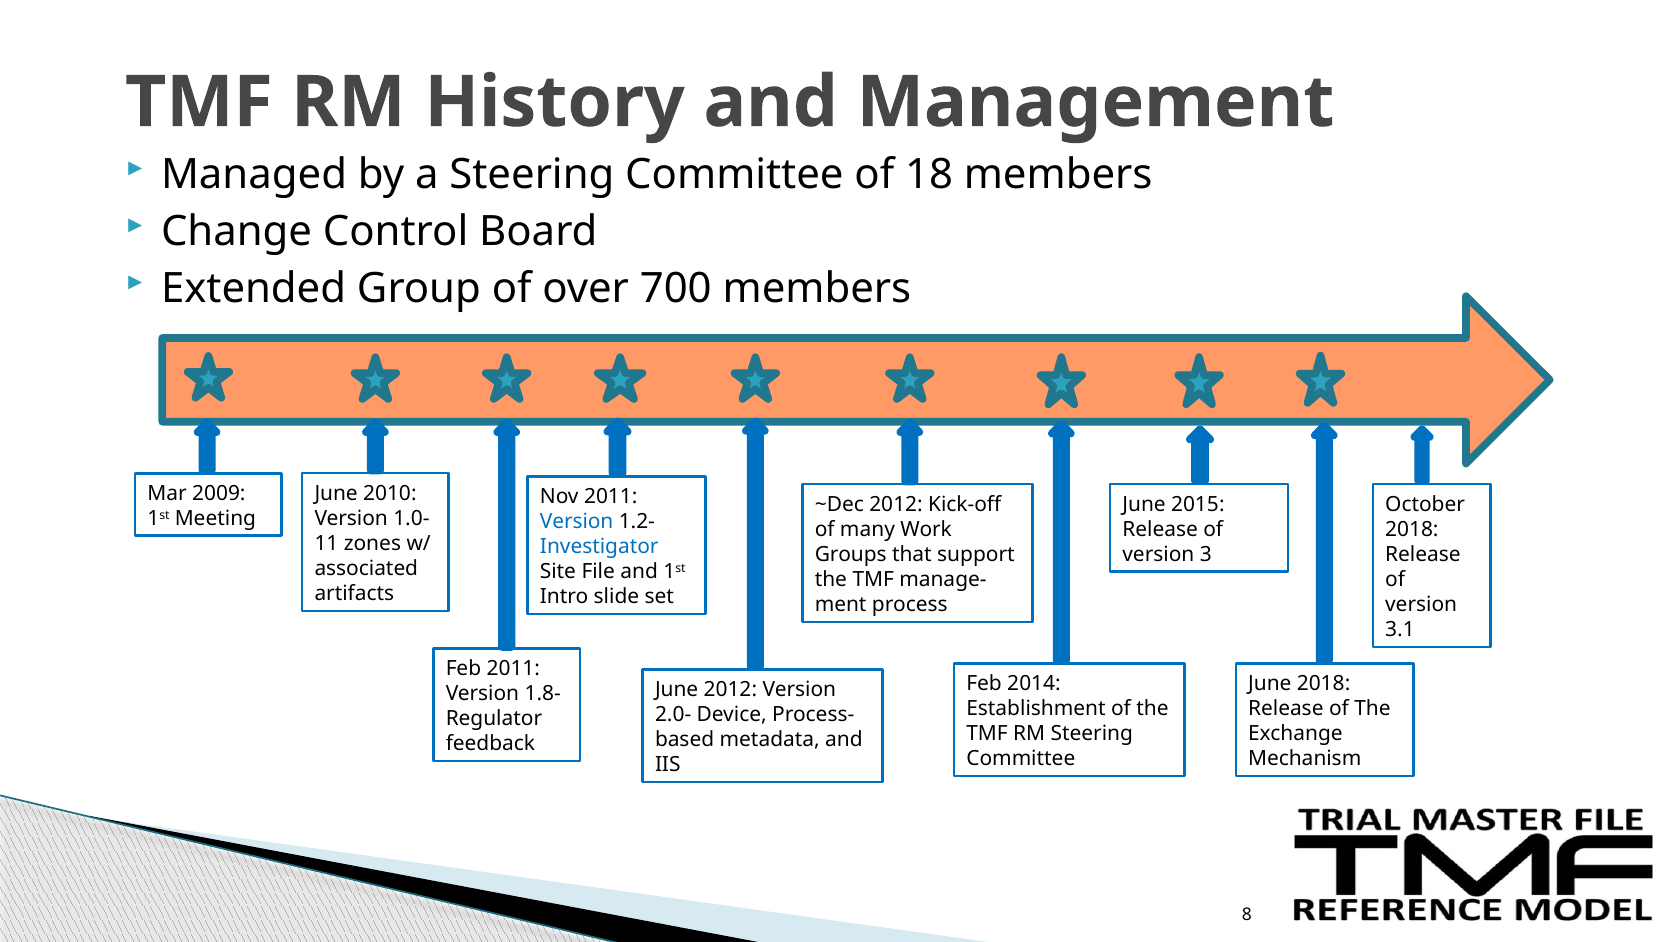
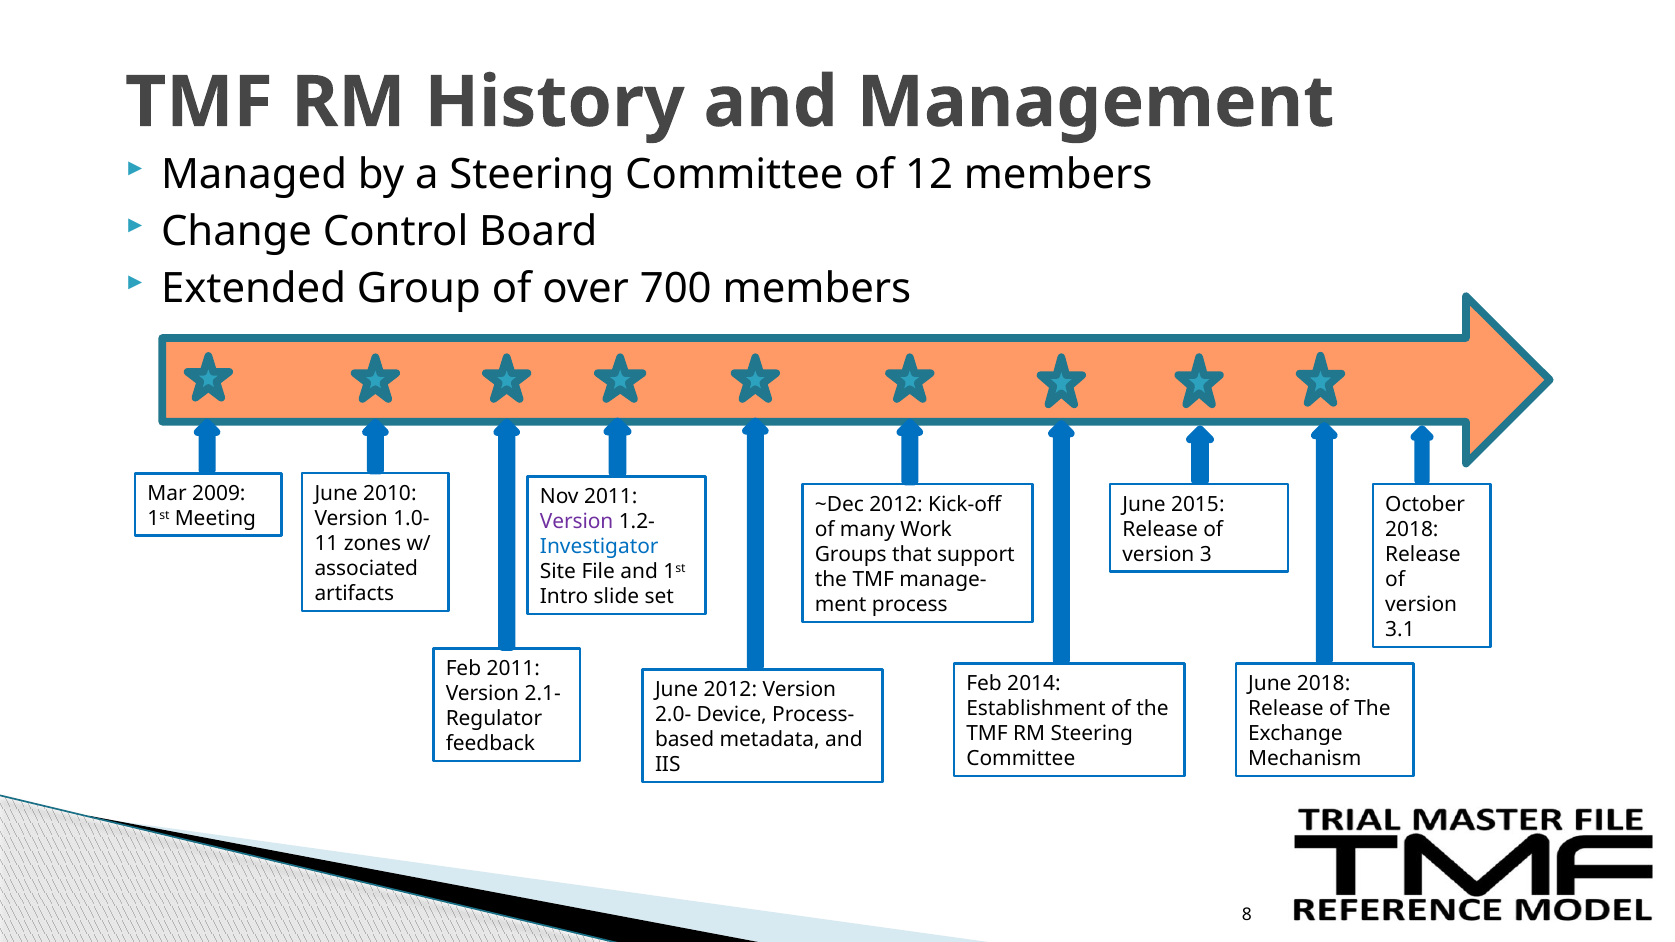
18: 18 -> 12 (929, 175)
Version colour: blue -> purple (577, 522)
1.8-: 1.8- -> 2.1- (543, 694)
